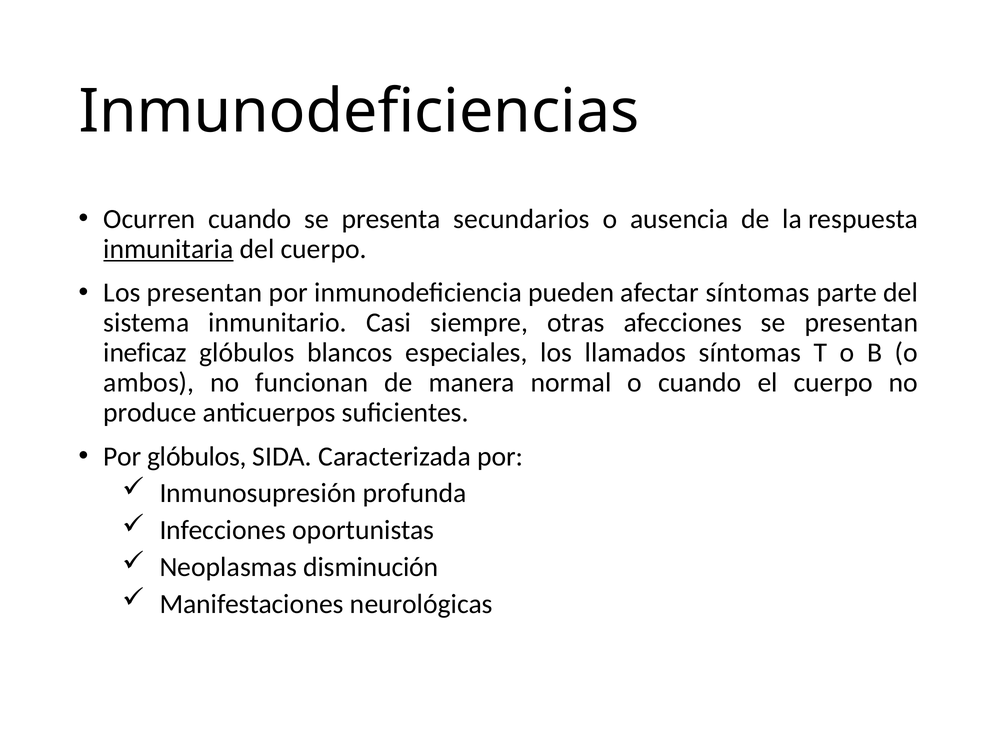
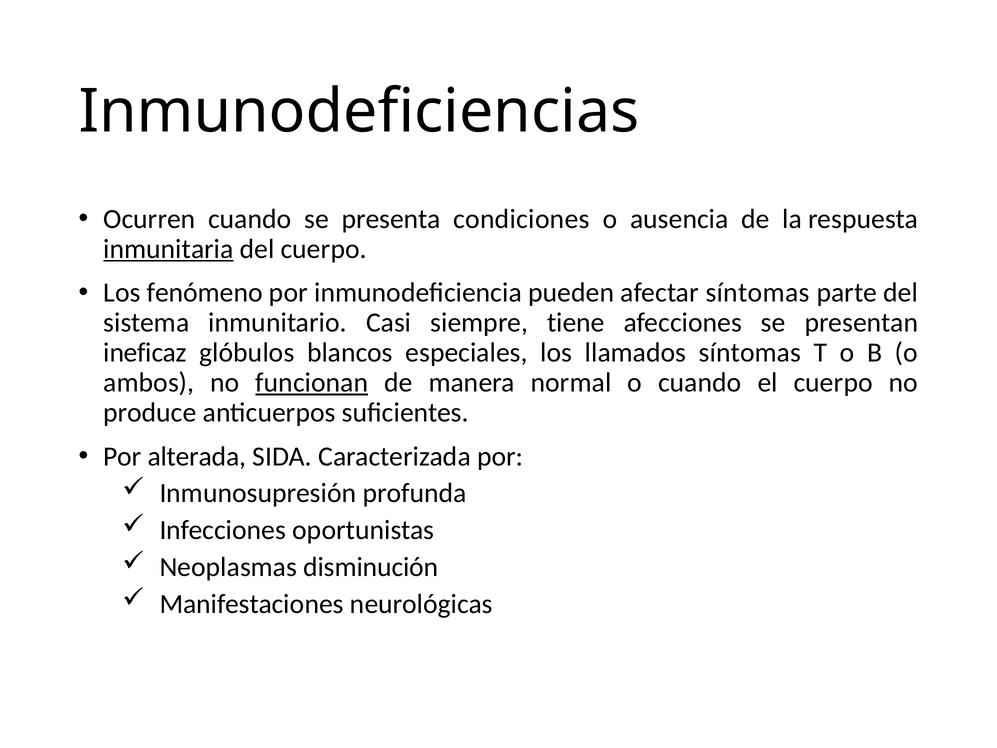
secundarios: secundarios -> condiciones (521, 219)
Los presentan: presentan -> fenómeno (205, 293)
otras: otras -> tiene (576, 323)
funcionan underline: none -> present (312, 382)
Por glóbulos: glóbulos -> alterada (197, 456)
